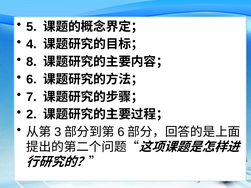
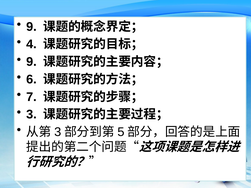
5: 5 -> 9 (31, 27)
8: 8 -> 9 (31, 62)
2: 2 -> 3 (31, 115)
6: 6 -> 5 (121, 132)
